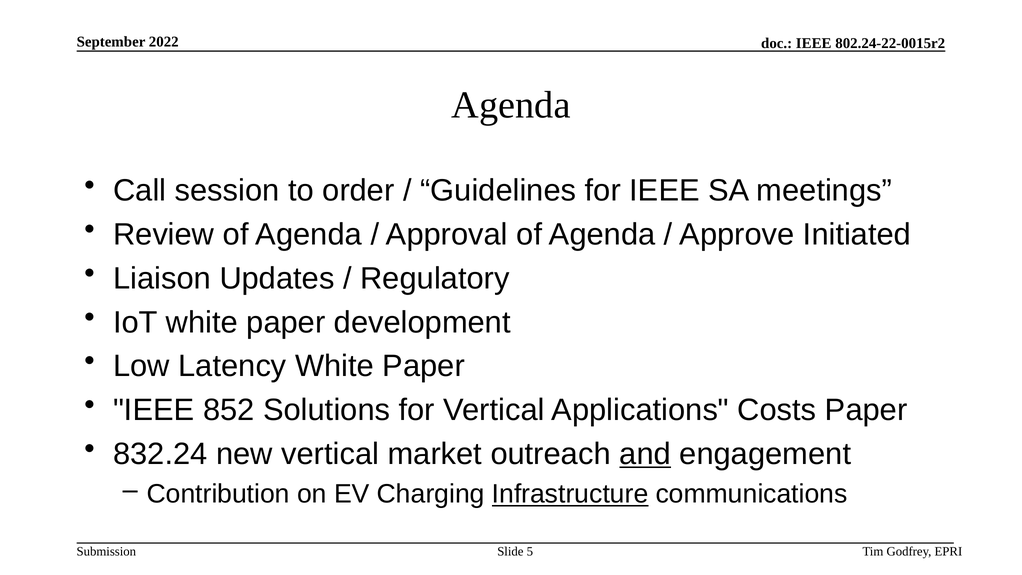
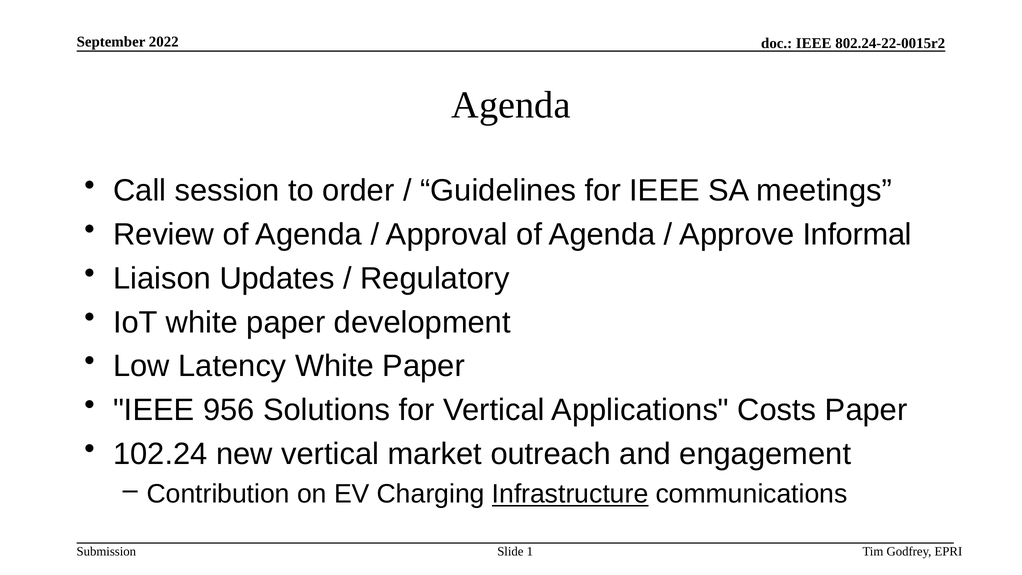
Initiated: Initiated -> Informal (857, 234)
852: 852 -> 956 (229, 410)
832.24: 832.24 -> 102.24 (160, 454)
and underline: present -> none (645, 454)
5: 5 -> 1 (530, 551)
